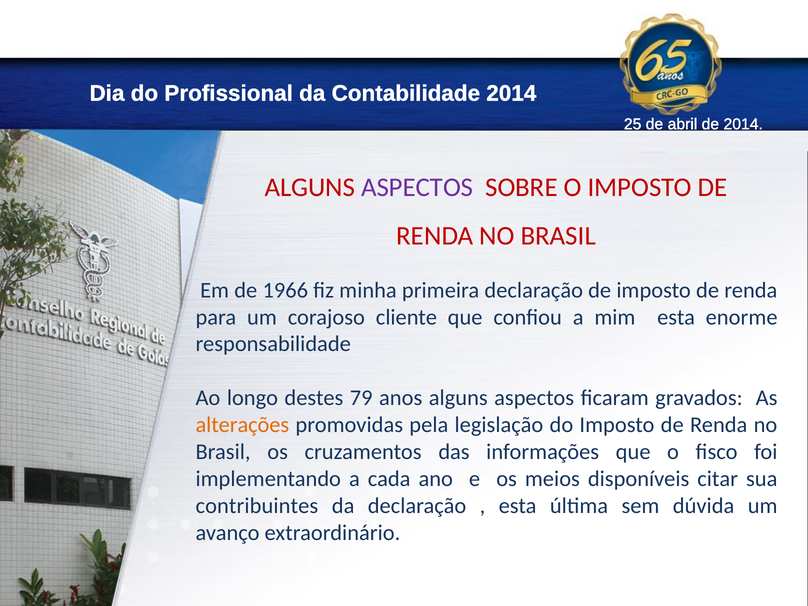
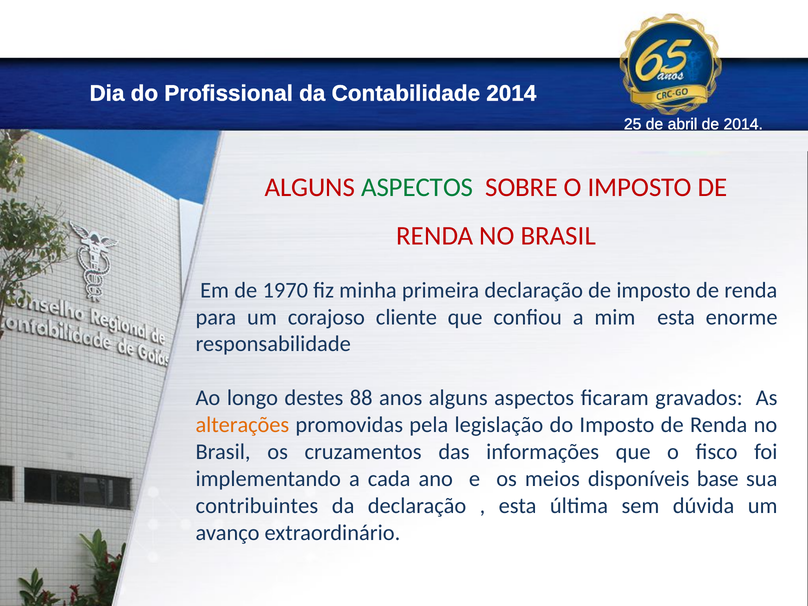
ASPECTOS colour: purple -> green (417, 187)
1966: 1966 -> 1970 (285, 290)
79: 79 -> 88 (361, 398)
citar: citar -> base (718, 479)
